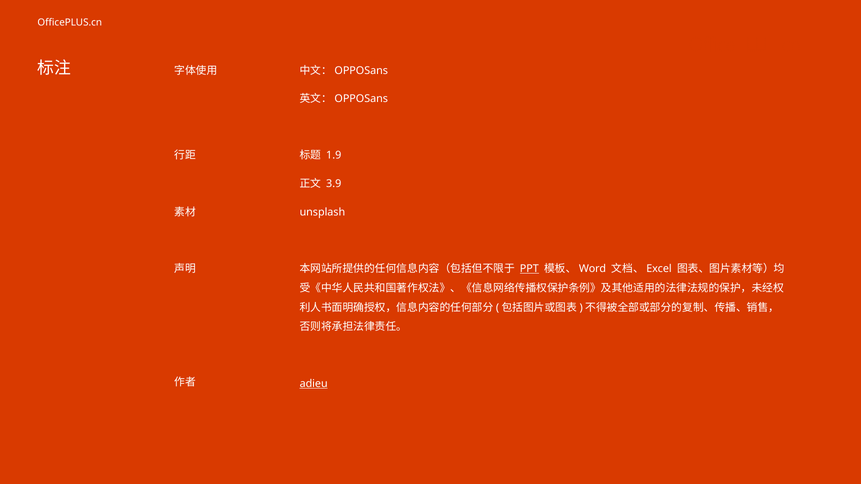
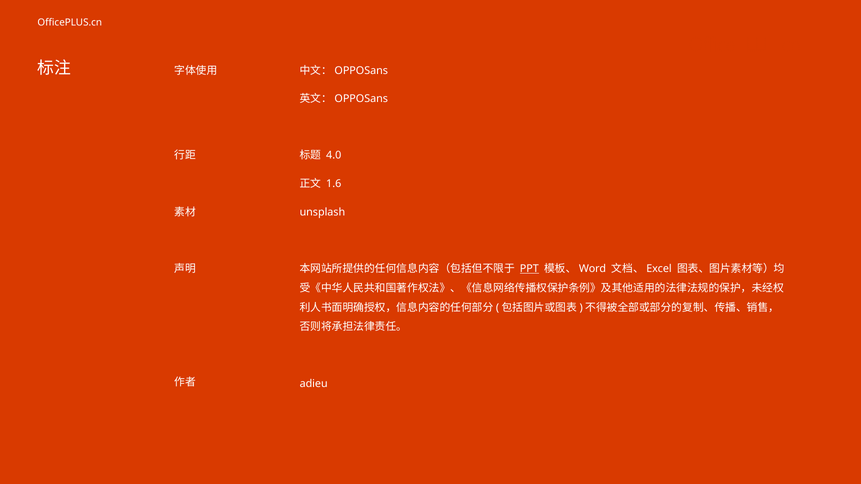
1.9: 1.9 -> 4.0 (334, 156)
3.9: 3.9 -> 1.6 (334, 184)
adieu underline: present -> none (314, 384)
